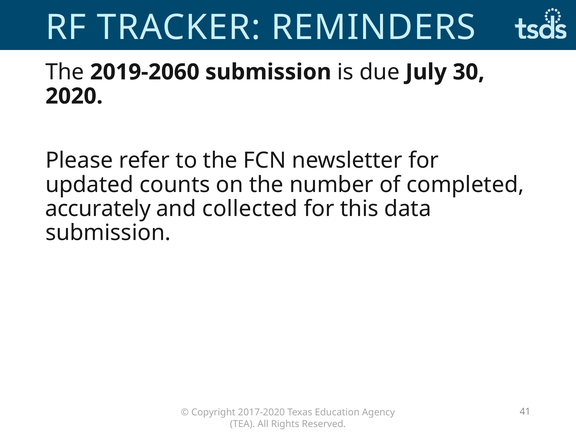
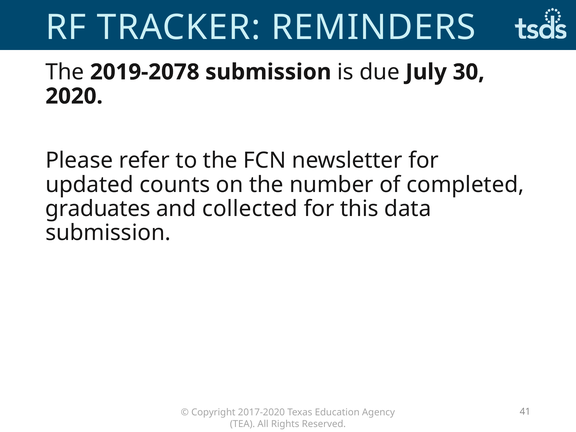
2019-2060: 2019-2060 -> 2019-2078 (145, 72)
accurately: accurately -> graduates (98, 209)
